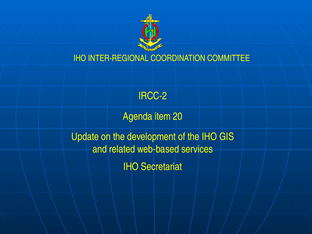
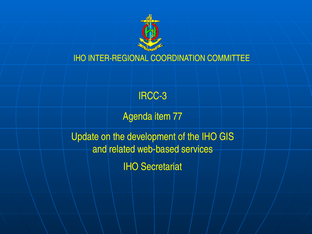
IRCC-2: IRCC-2 -> IRCC-3 (153, 96)
20: 20 -> 77 (178, 116)
